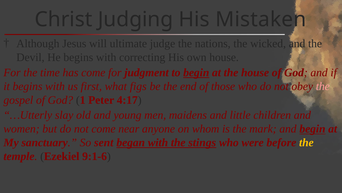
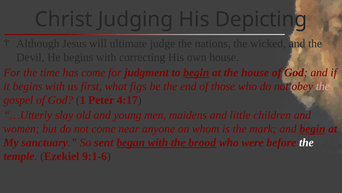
Mistaken: Mistaken -> Depicting (261, 19)
stings: stings -> brood (202, 142)
the colour: yellow -> white (306, 142)
